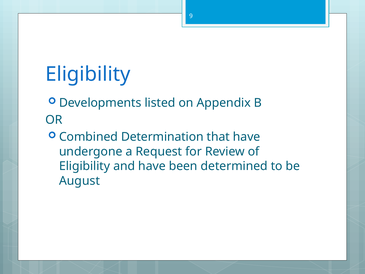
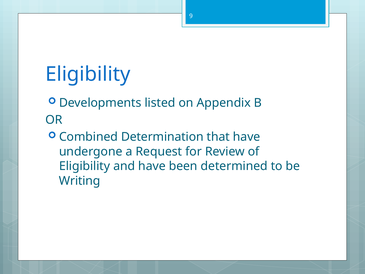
August: August -> Writing (80, 181)
